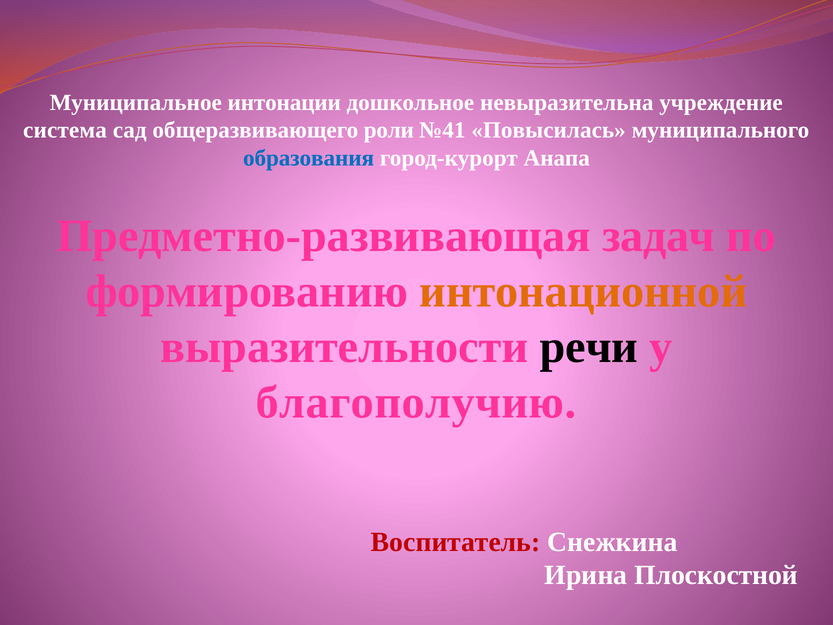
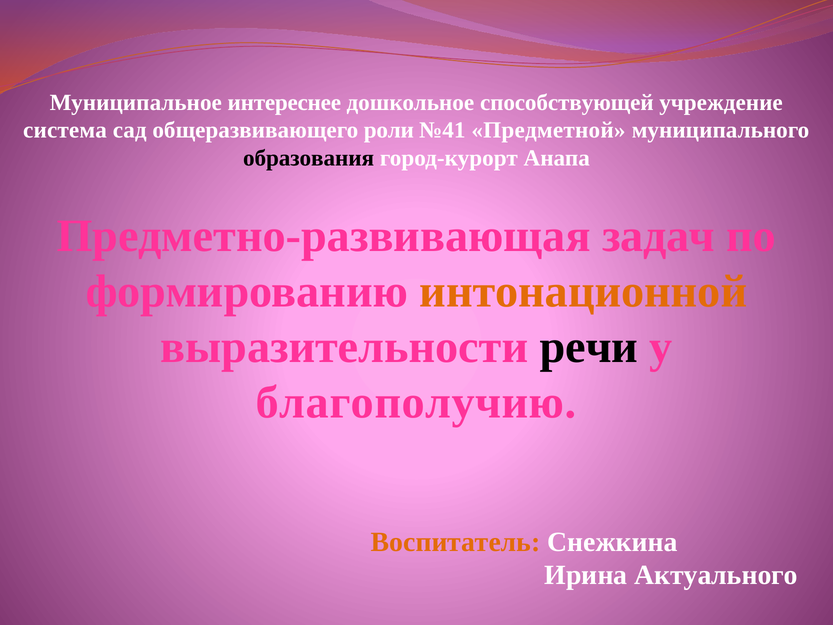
интонации: интонации -> интереснее (284, 102)
невыразительна: невыразительна -> способствующей (567, 102)
Повысилась: Повысилась -> Предметной (548, 130)
образования colour: blue -> black (309, 158)
Воспитатель colour: red -> orange (456, 542)
Плоскостной: Плоскостной -> Актуального (716, 575)
